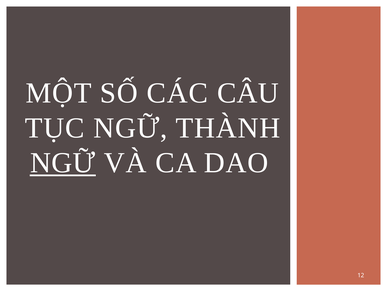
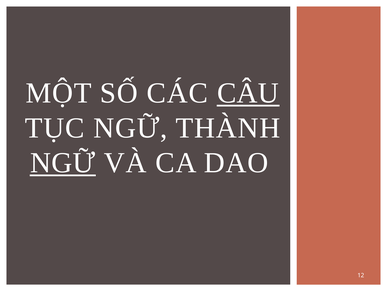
CÂU underline: none -> present (248, 93)
